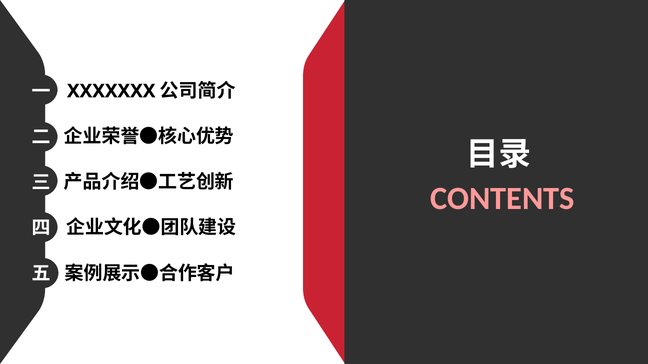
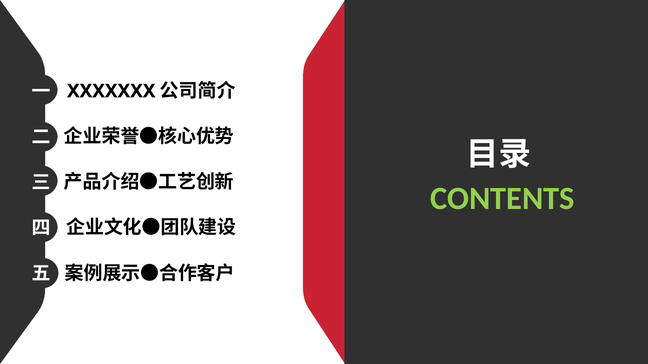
CONTENTS colour: pink -> light green (502, 199)
